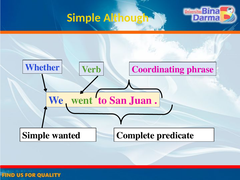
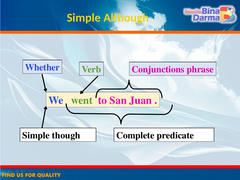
Coordinating: Coordinating -> Conjunctions (158, 69)
wanted: wanted -> though (66, 135)
